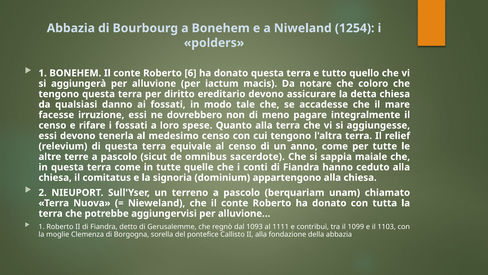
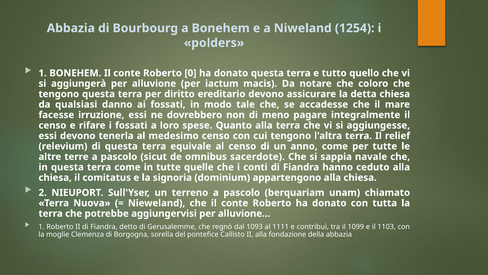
6: 6 -> 0 (190, 73)
maiale: maiale -> navale (371, 156)
